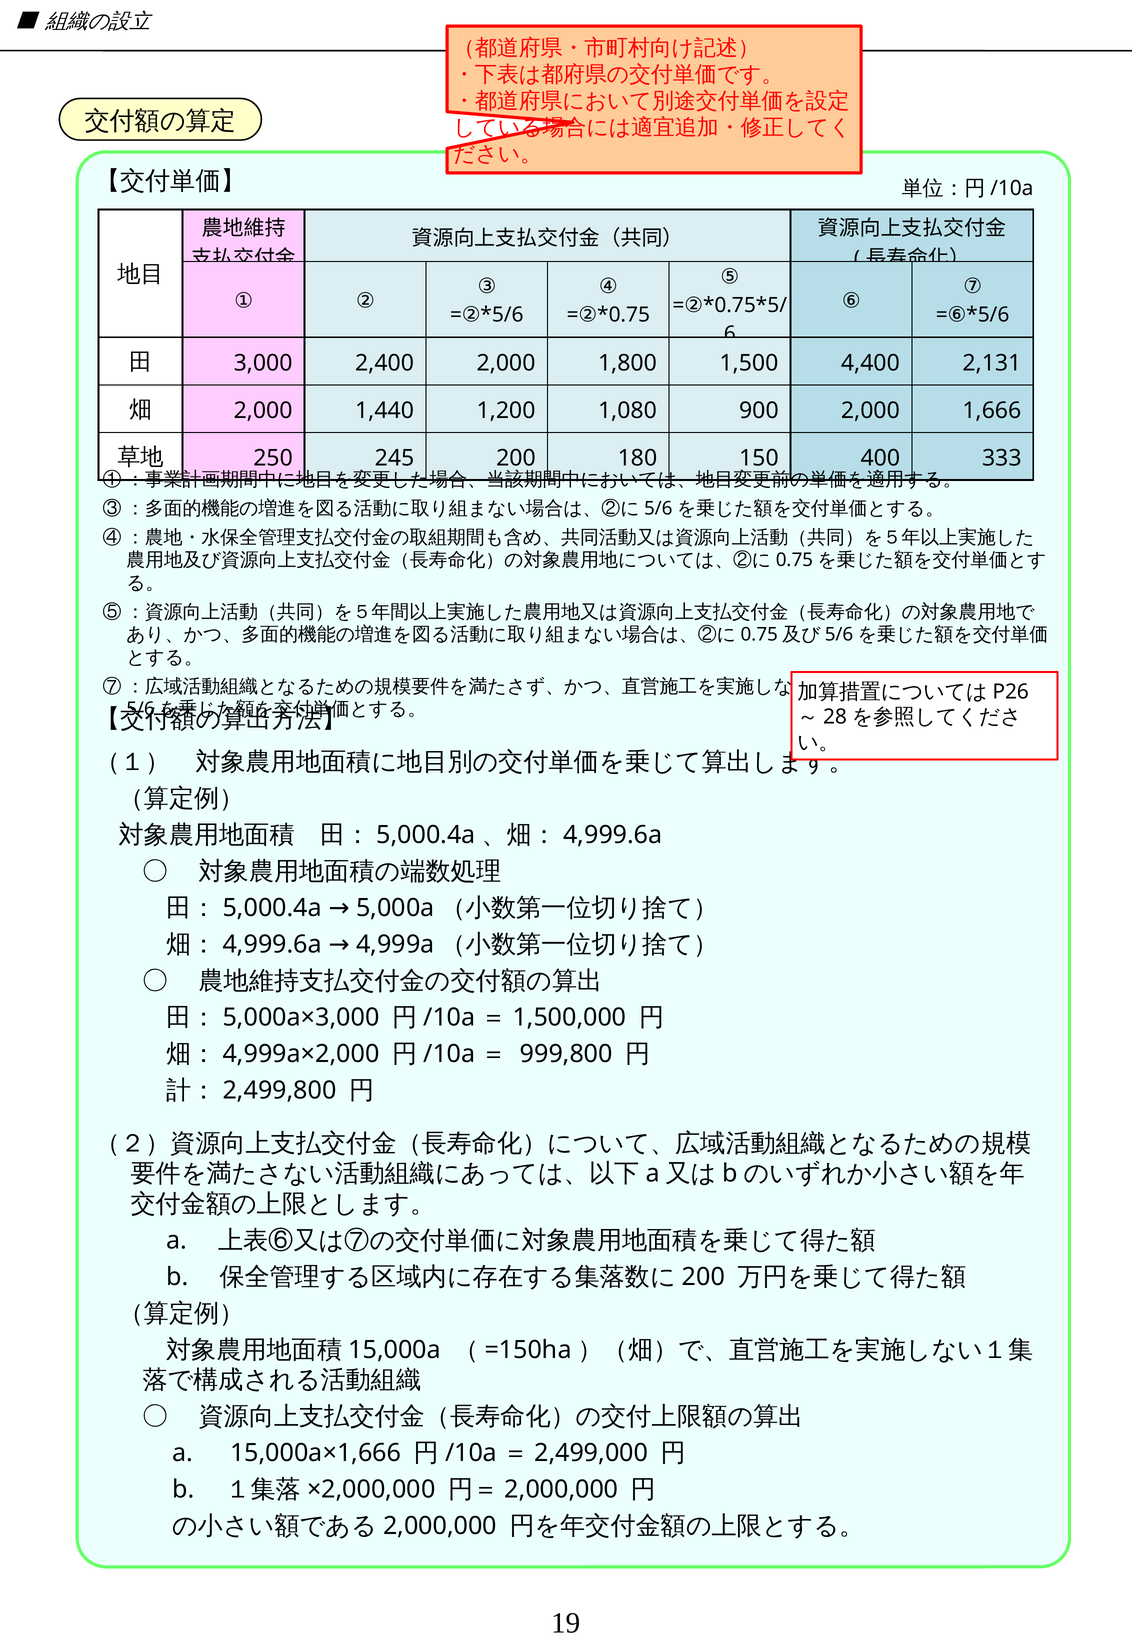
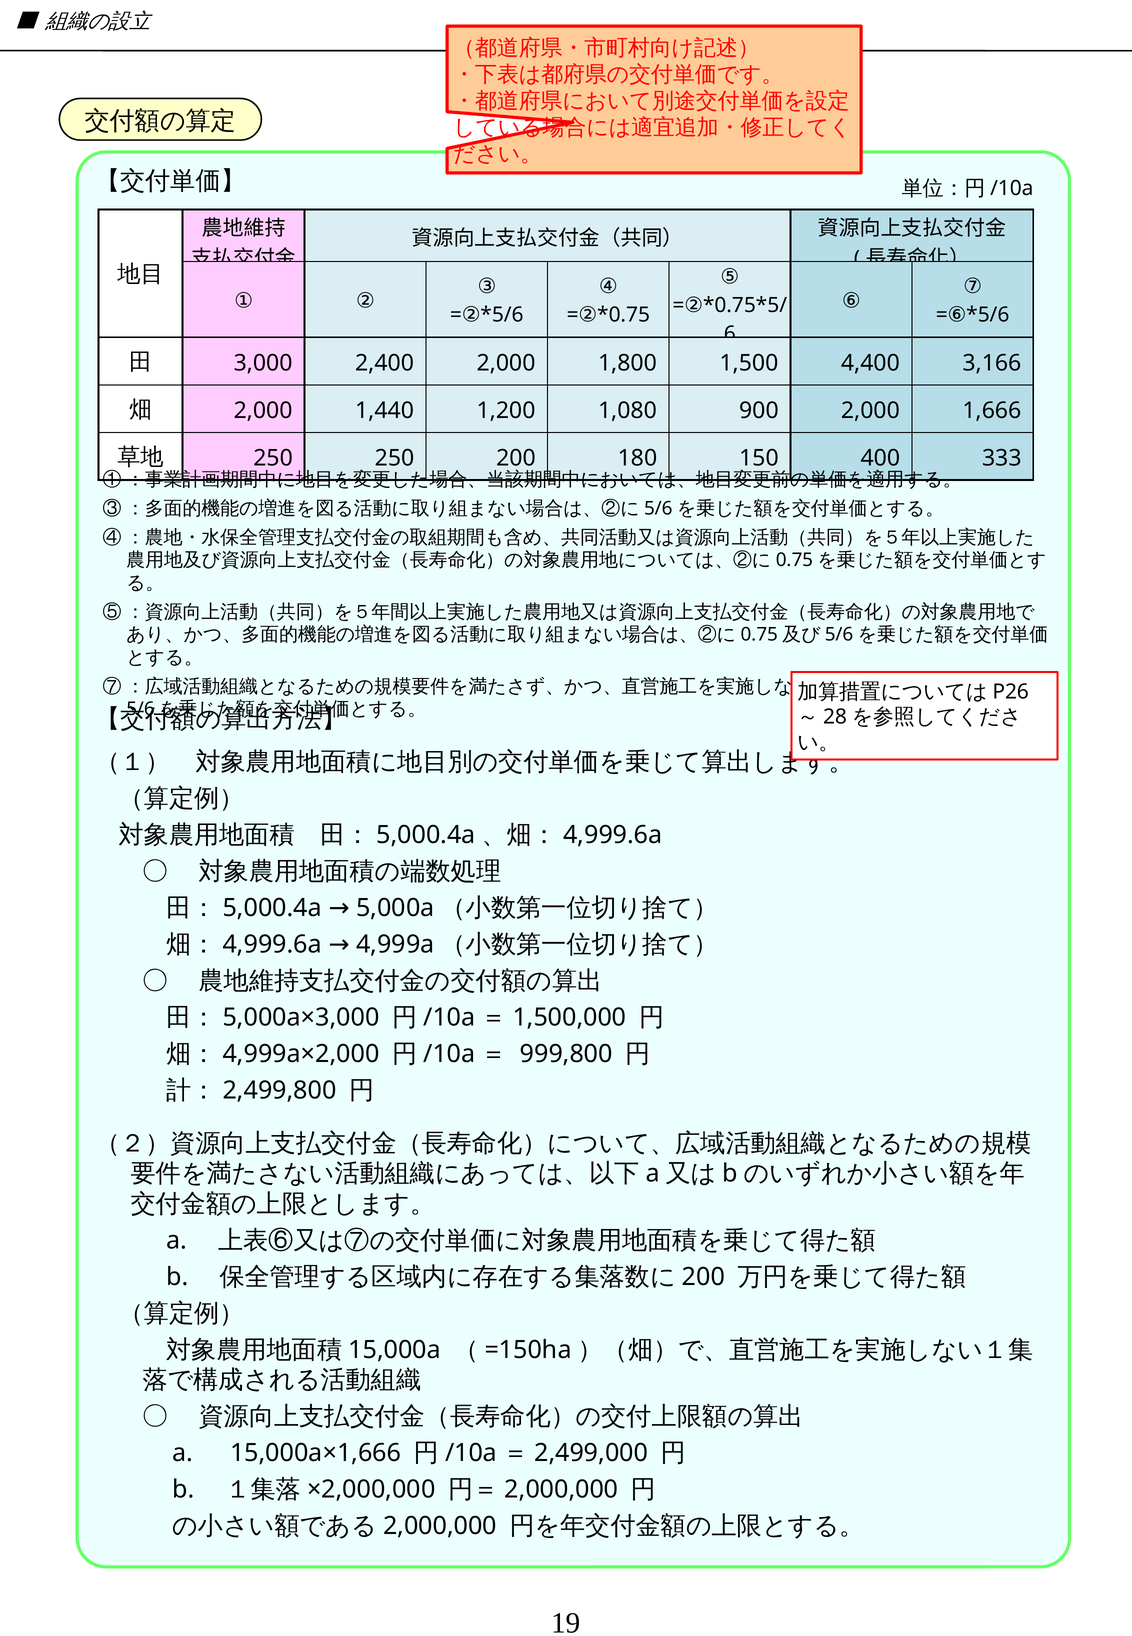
2,131: 2,131 -> 3,166 (992, 363)
250 245: 245 -> 250 (395, 458)
